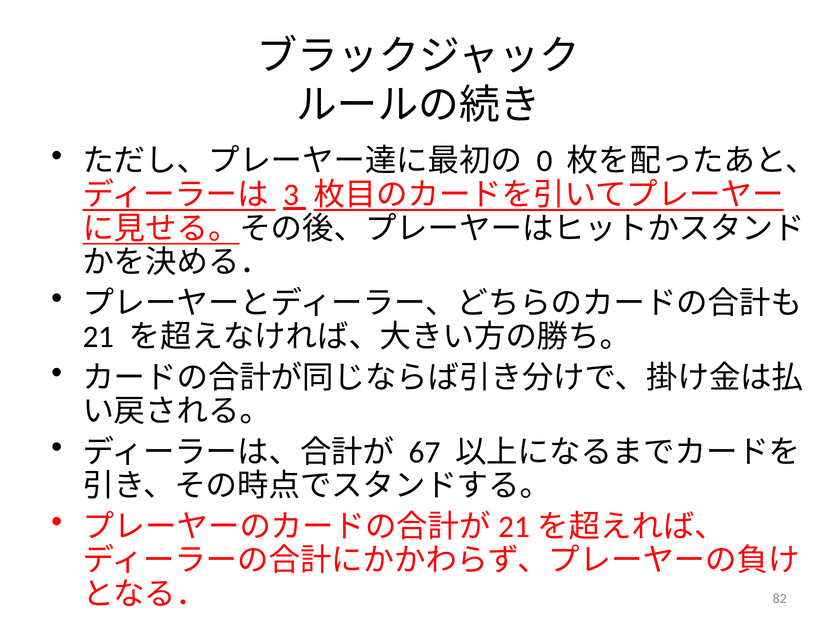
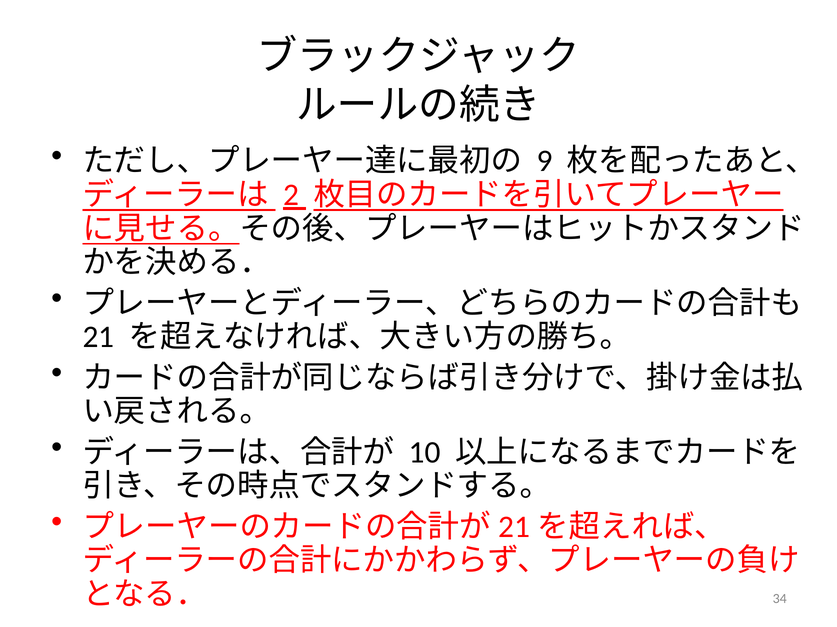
0: 0 -> 9 (544, 161)
3: 3 -> 2 (291, 195)
67: 67 -> 10 (425, 453)
82: 82 -> 34 (780, 599)
